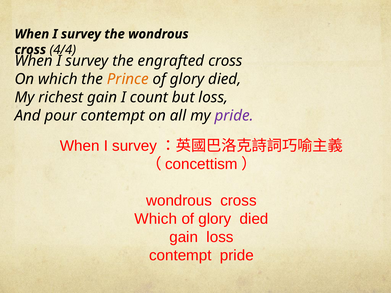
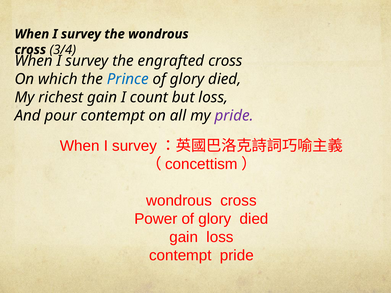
4/4: 4/4 -> 3/4 (63, 50)
Prince colour: orange -> blue (128, 79)
Which: Which -> Power (156, 219)
